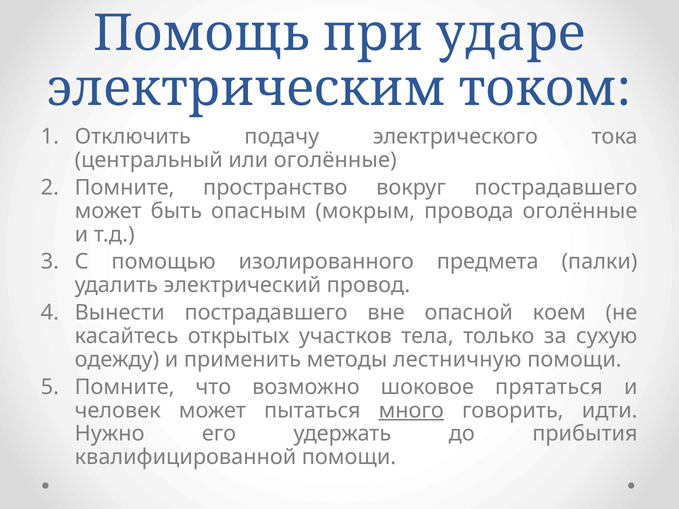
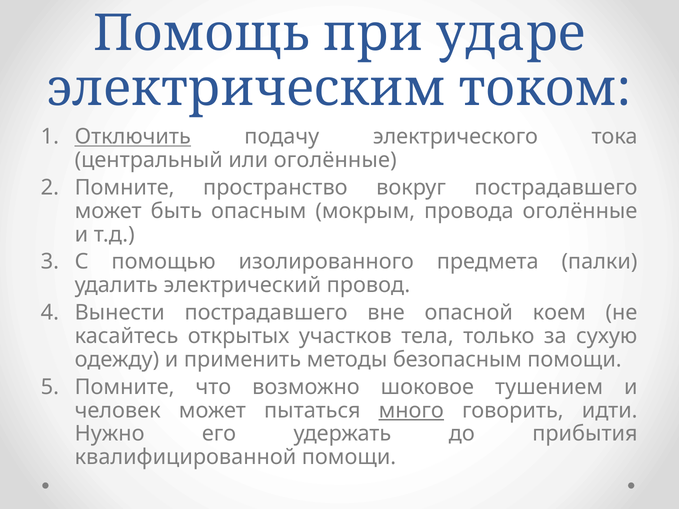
Отключить underline: none -> present (133, 137)
лестничную: лестничную -> безопасным (457, 360)
прятаться: прятаться -> тушением (549, 387)
